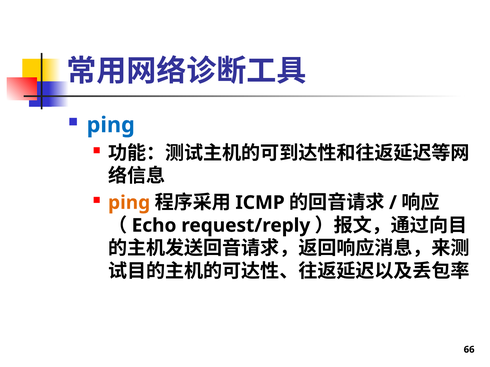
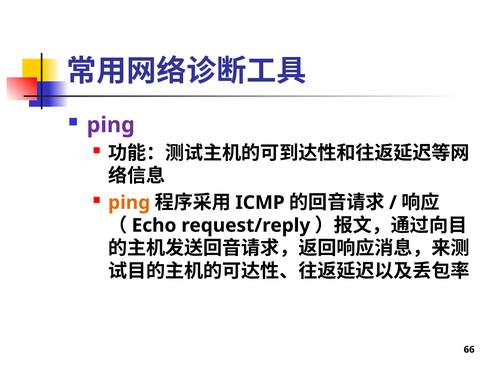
ping colour: blue -> purple (111, 125)
